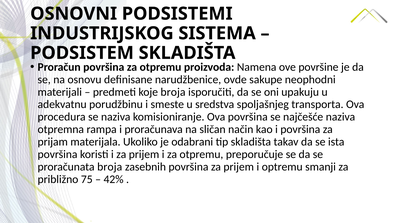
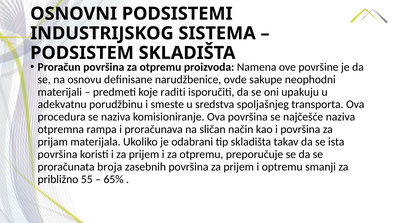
koje broja: broja -> raditi (173, 92)
75: 75 -> 55 (87, 179)
42%: 42% -> 65% (114, 179)
